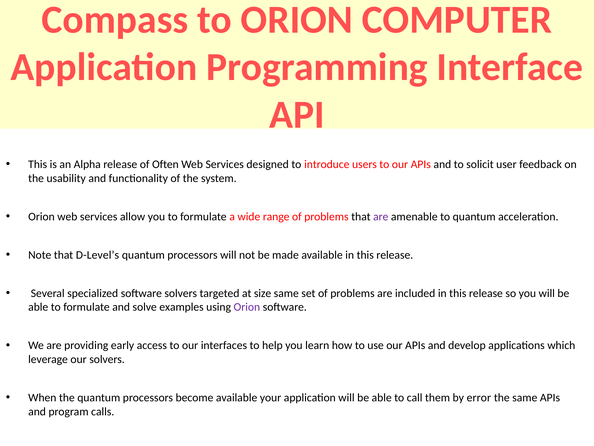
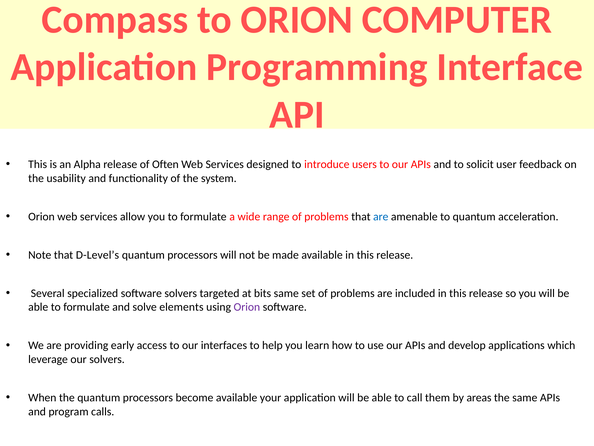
are colour: purple -> blue (381, 216)
size: size -> bits (263, 293)
examples: examples -> elements (181, 307)
error: error -> areas (479, 397)
